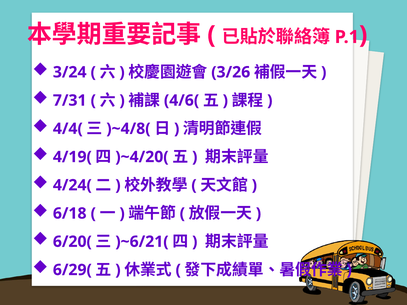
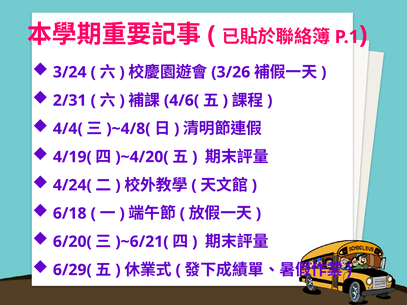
7/31: 7/31 -> 2/31 (70, 101)
